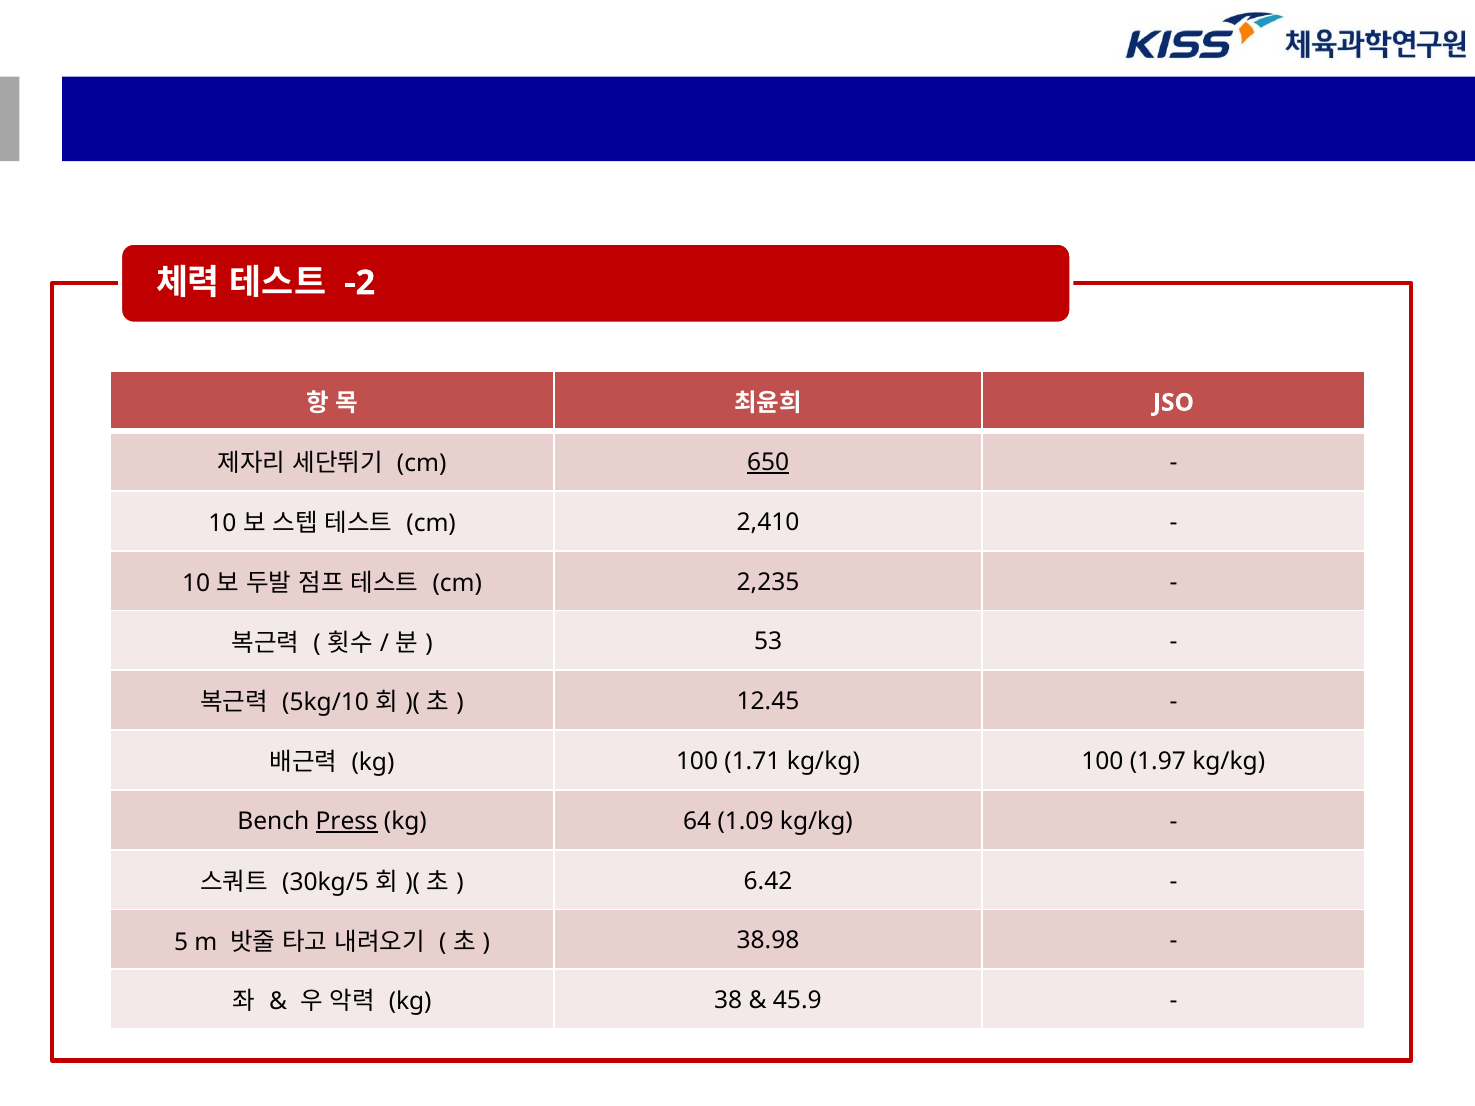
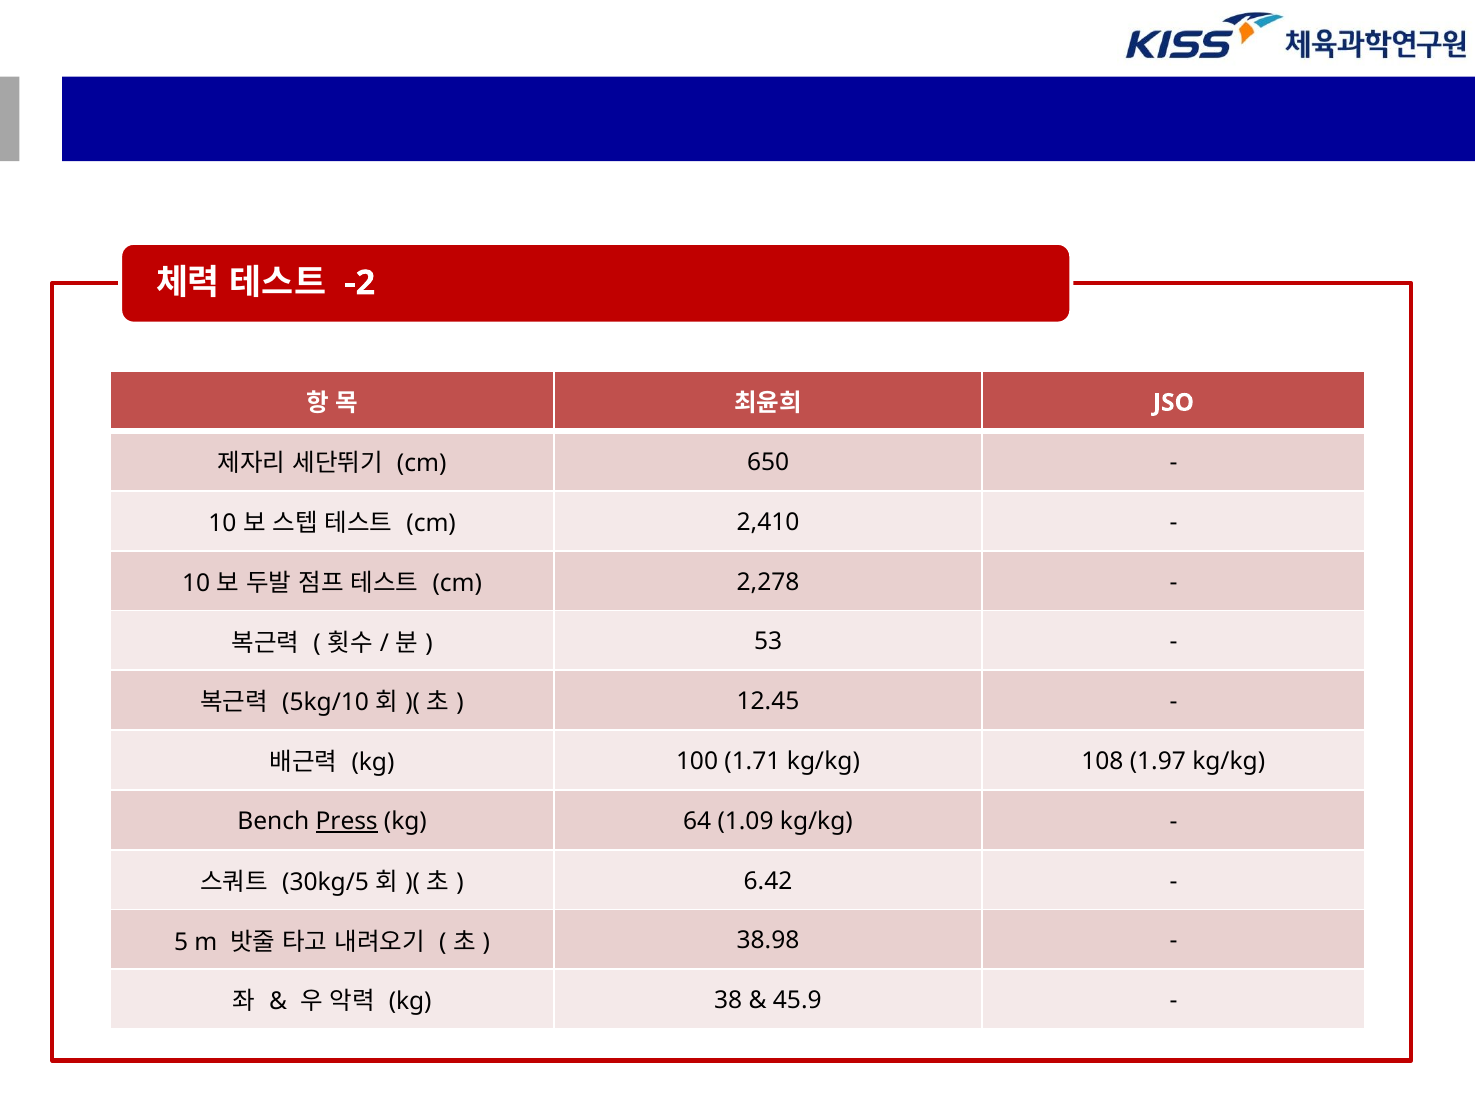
650 underline: present -> none (768, 463)
2,235: 2,235 -> 2,278 (768, 582)
kg/kg 100: 100 -> 108 (1102, 762)
